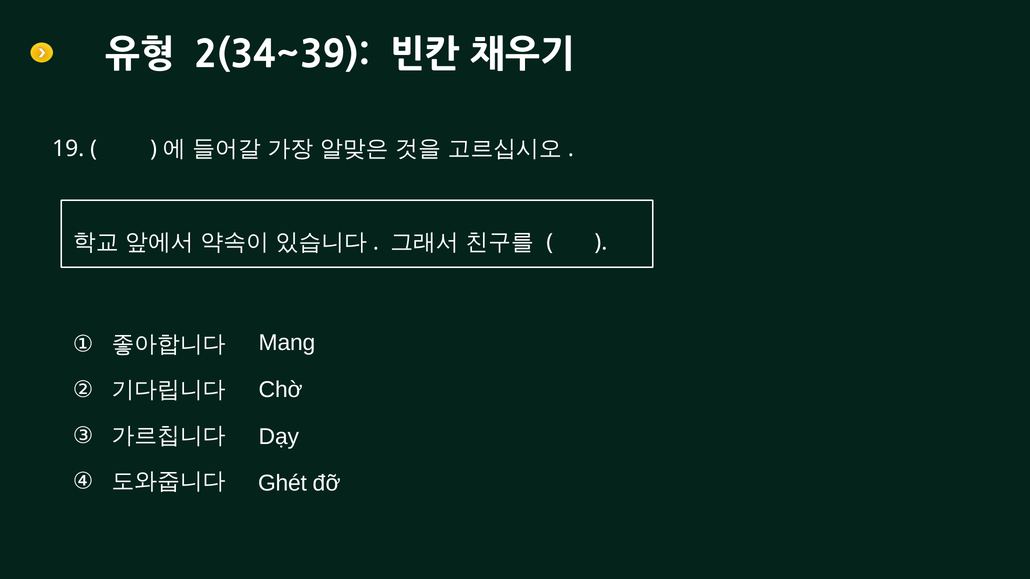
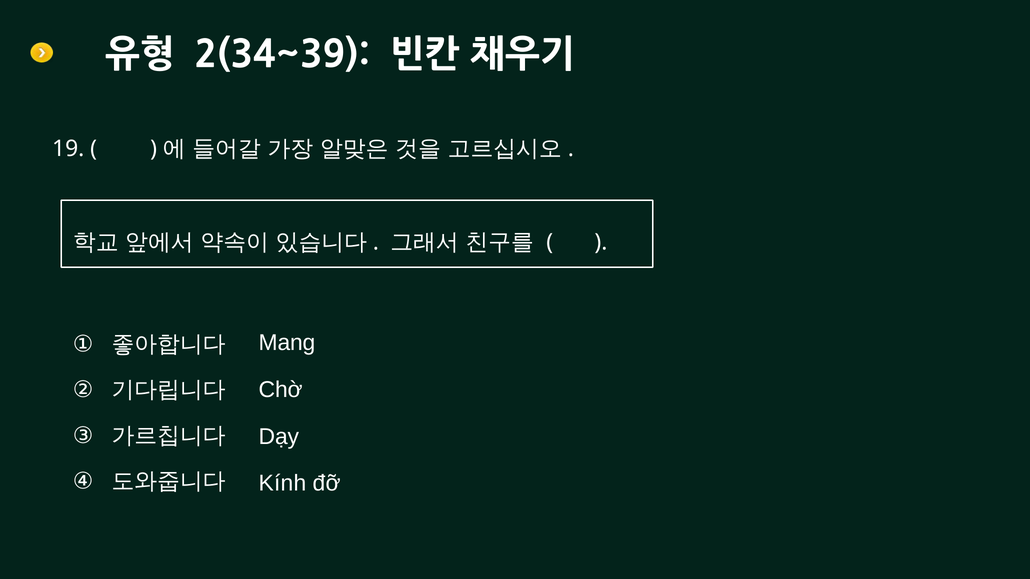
Ghét: Ghét -> Kính (282, 484)
